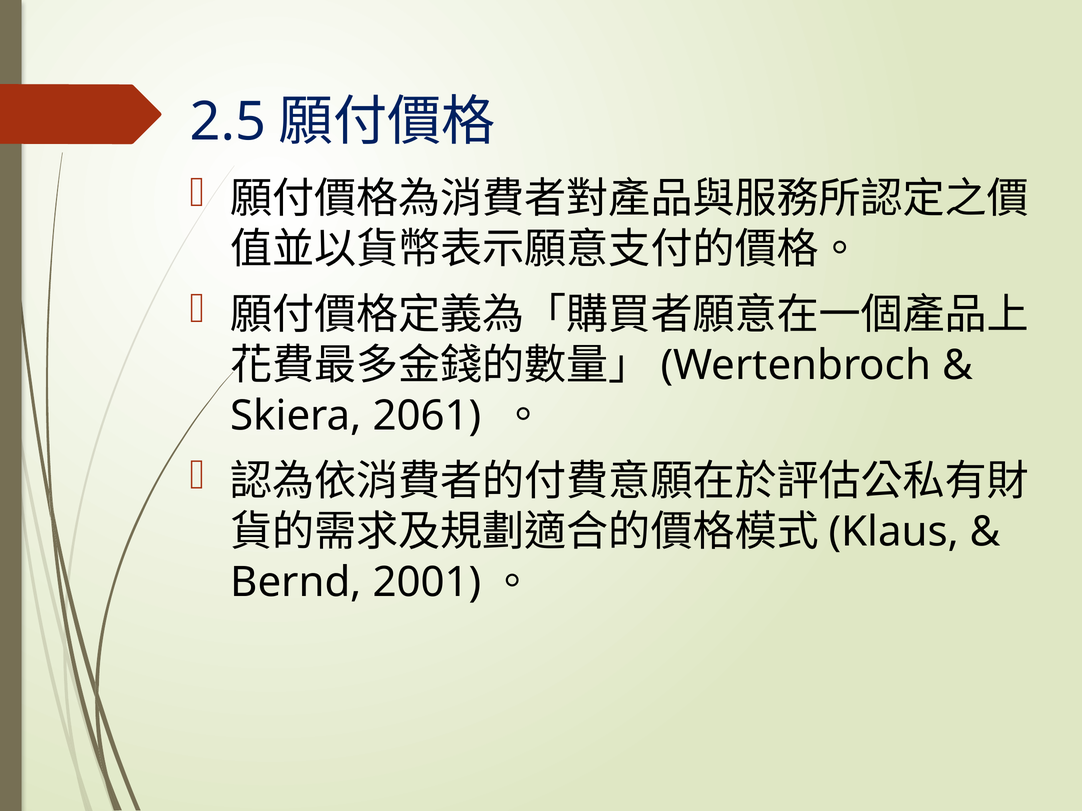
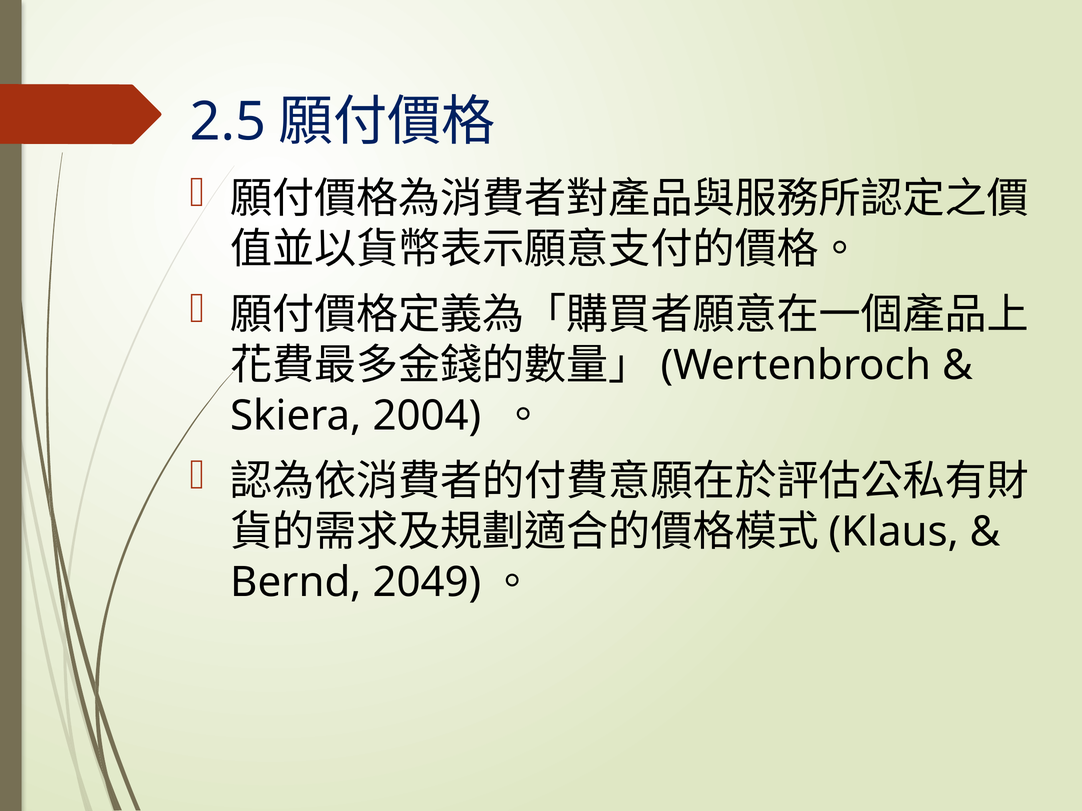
2061: 2061 -> 2004 (427, 416)
2001: 2001 -> 2049 (427, 583)
